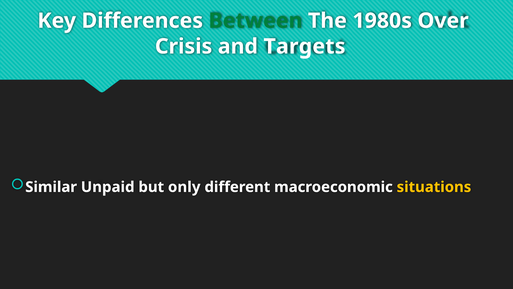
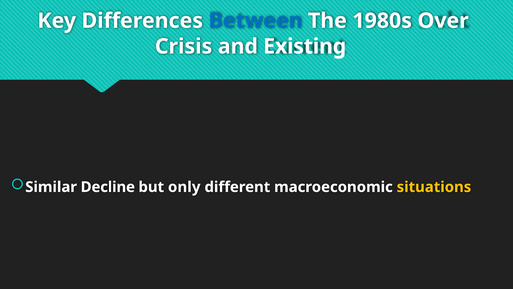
Between colour: green -> blue (256, 21)
Targets: Targets -> Existing (305, 46)
Unpaid: Unpaid -> Decline (108, 187)
